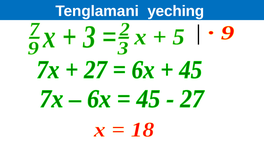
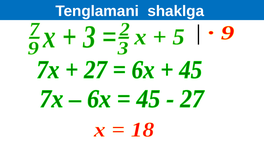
yeching: yeching -> shaklga (176, 11)
